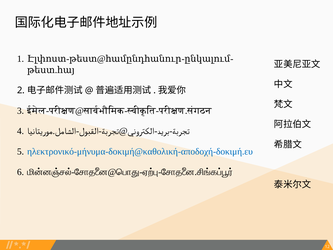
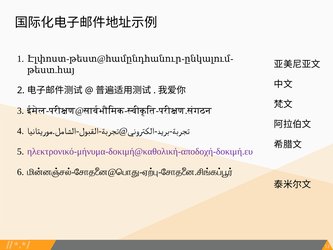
ηλεκτρονικό-μήνυμα-δοκιμή@καθολική-αποδοχή-δοκιμή.ευ colour: blue -> purple (140, 151)
